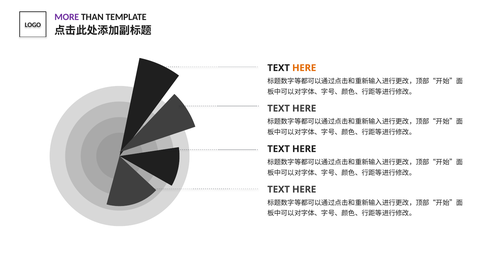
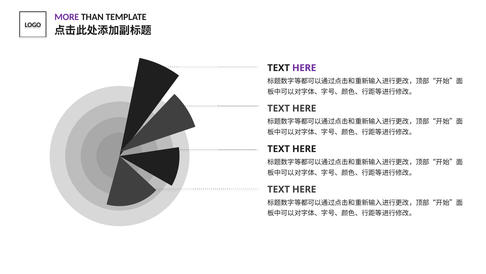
HERE colour: orange -> purple (304, 68)
